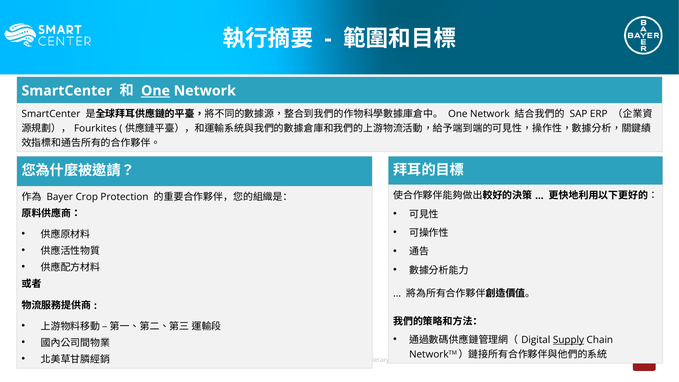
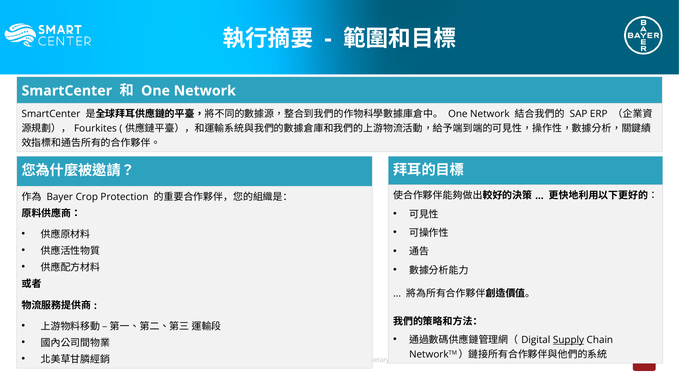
One underline: present -> none (156, 91)
